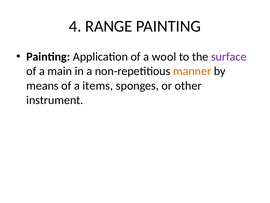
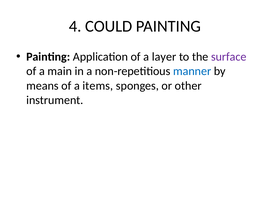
RANGE: RANGE -> COULD (109, 26)
wool: wool -> layer (164, 57)
manner colour: orange -> blue (192, 71)
